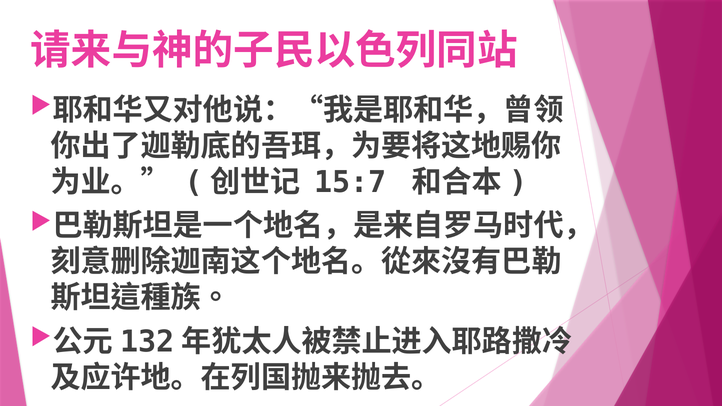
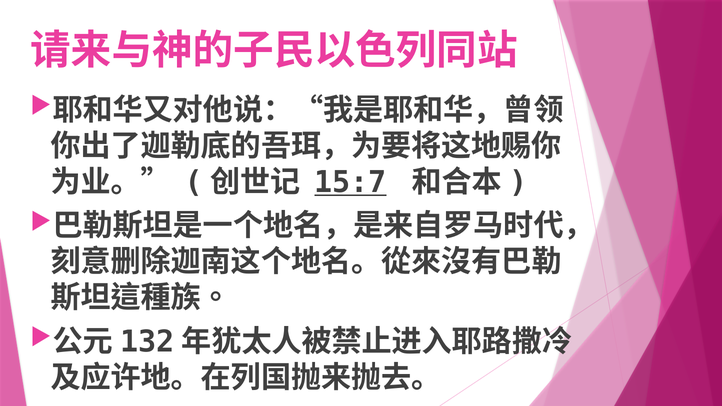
15:7 underline: none -> present (350, 182)
